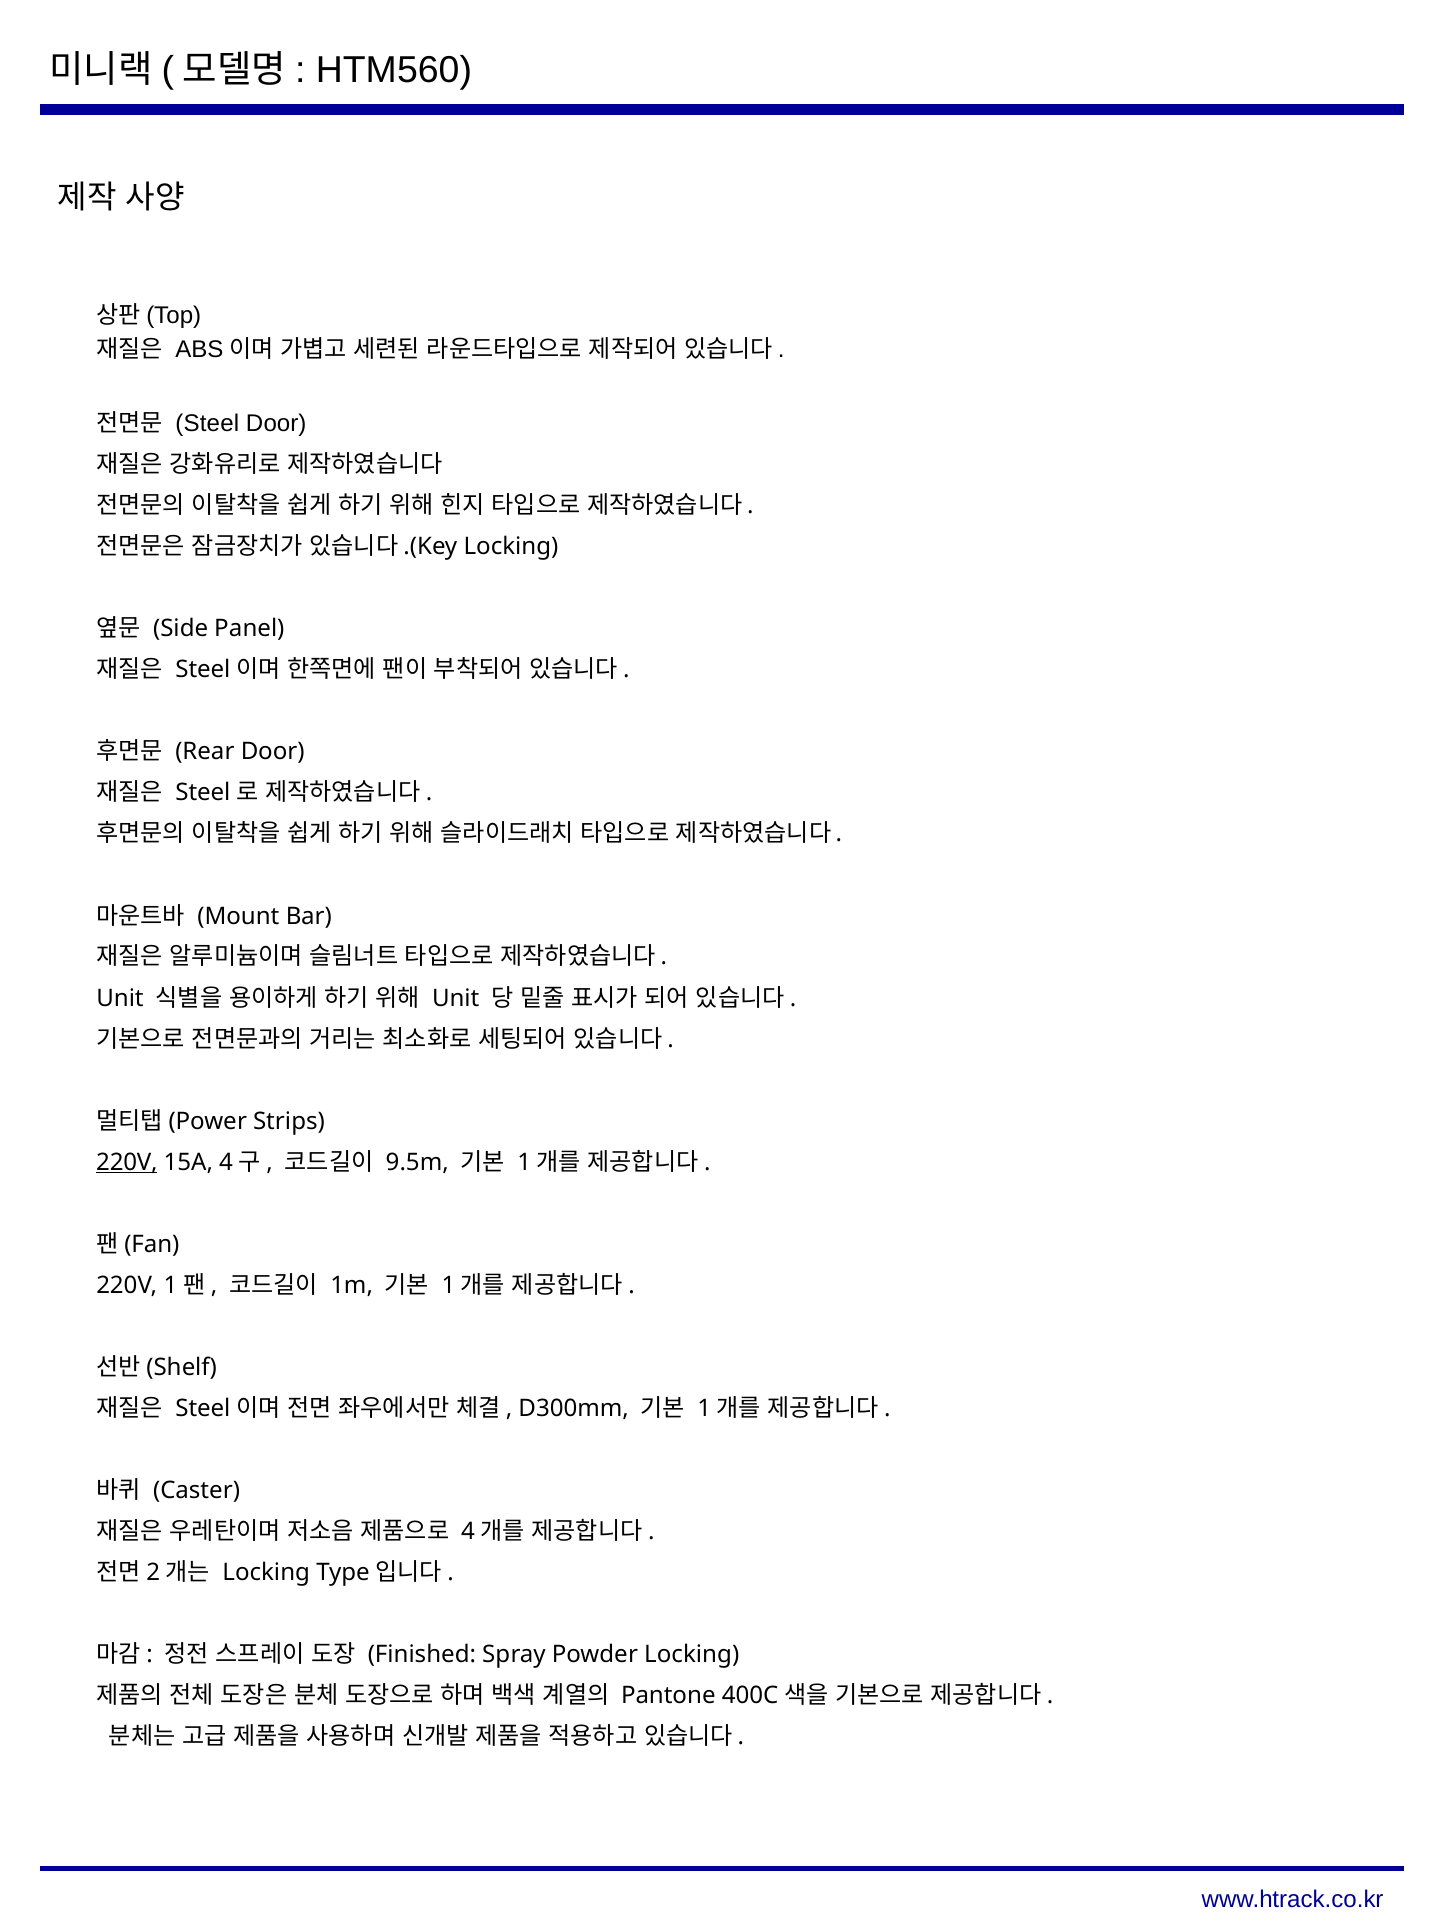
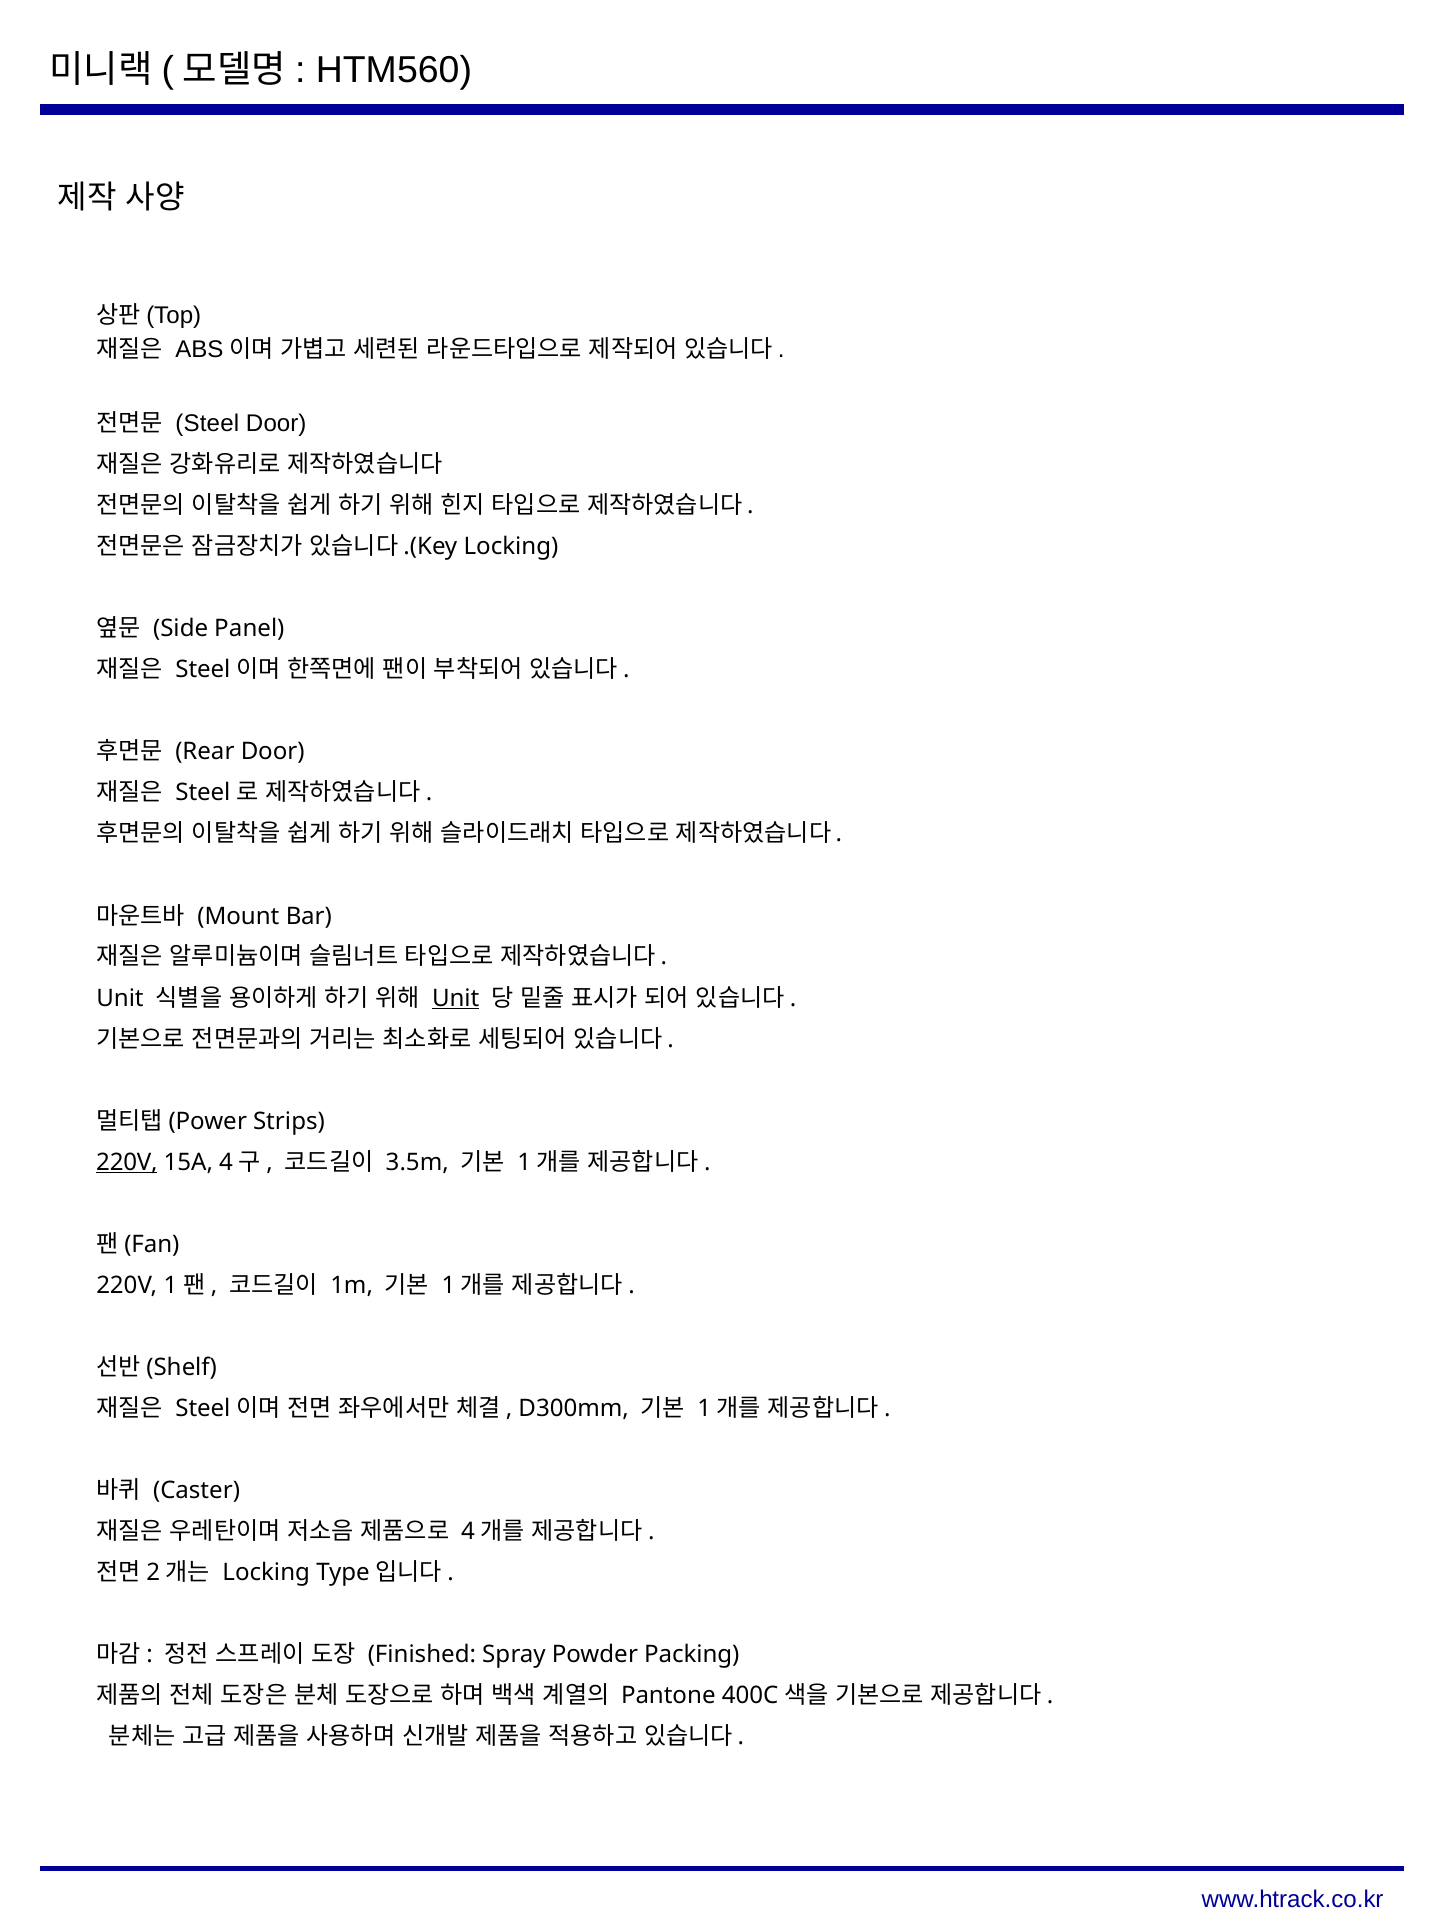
Unit underline: none -> present (456, 998)
9.5m: 9.5m -> 3.5m (417, 1162)
Powder Locking: Locking -> Packing (692, 1654)
